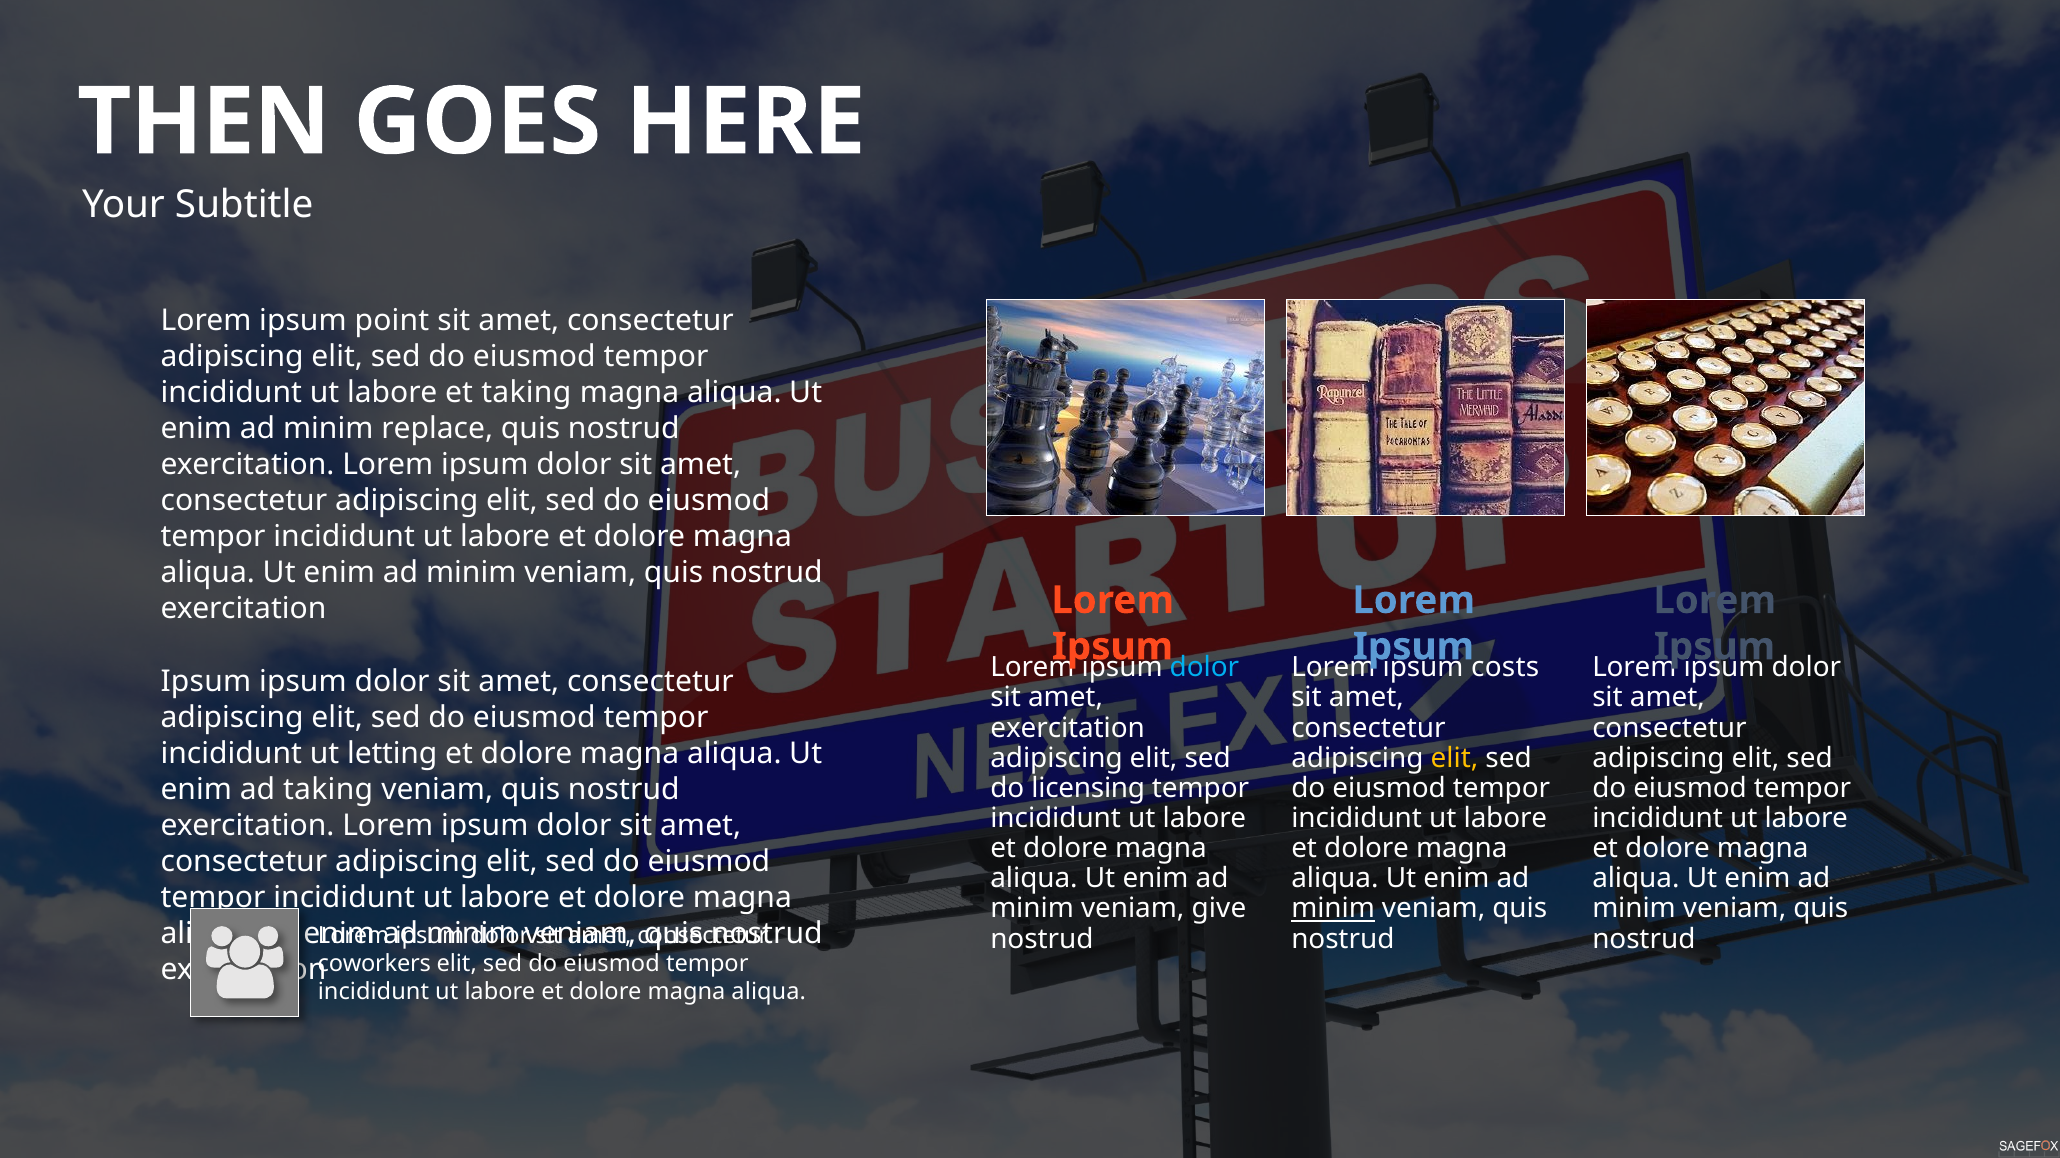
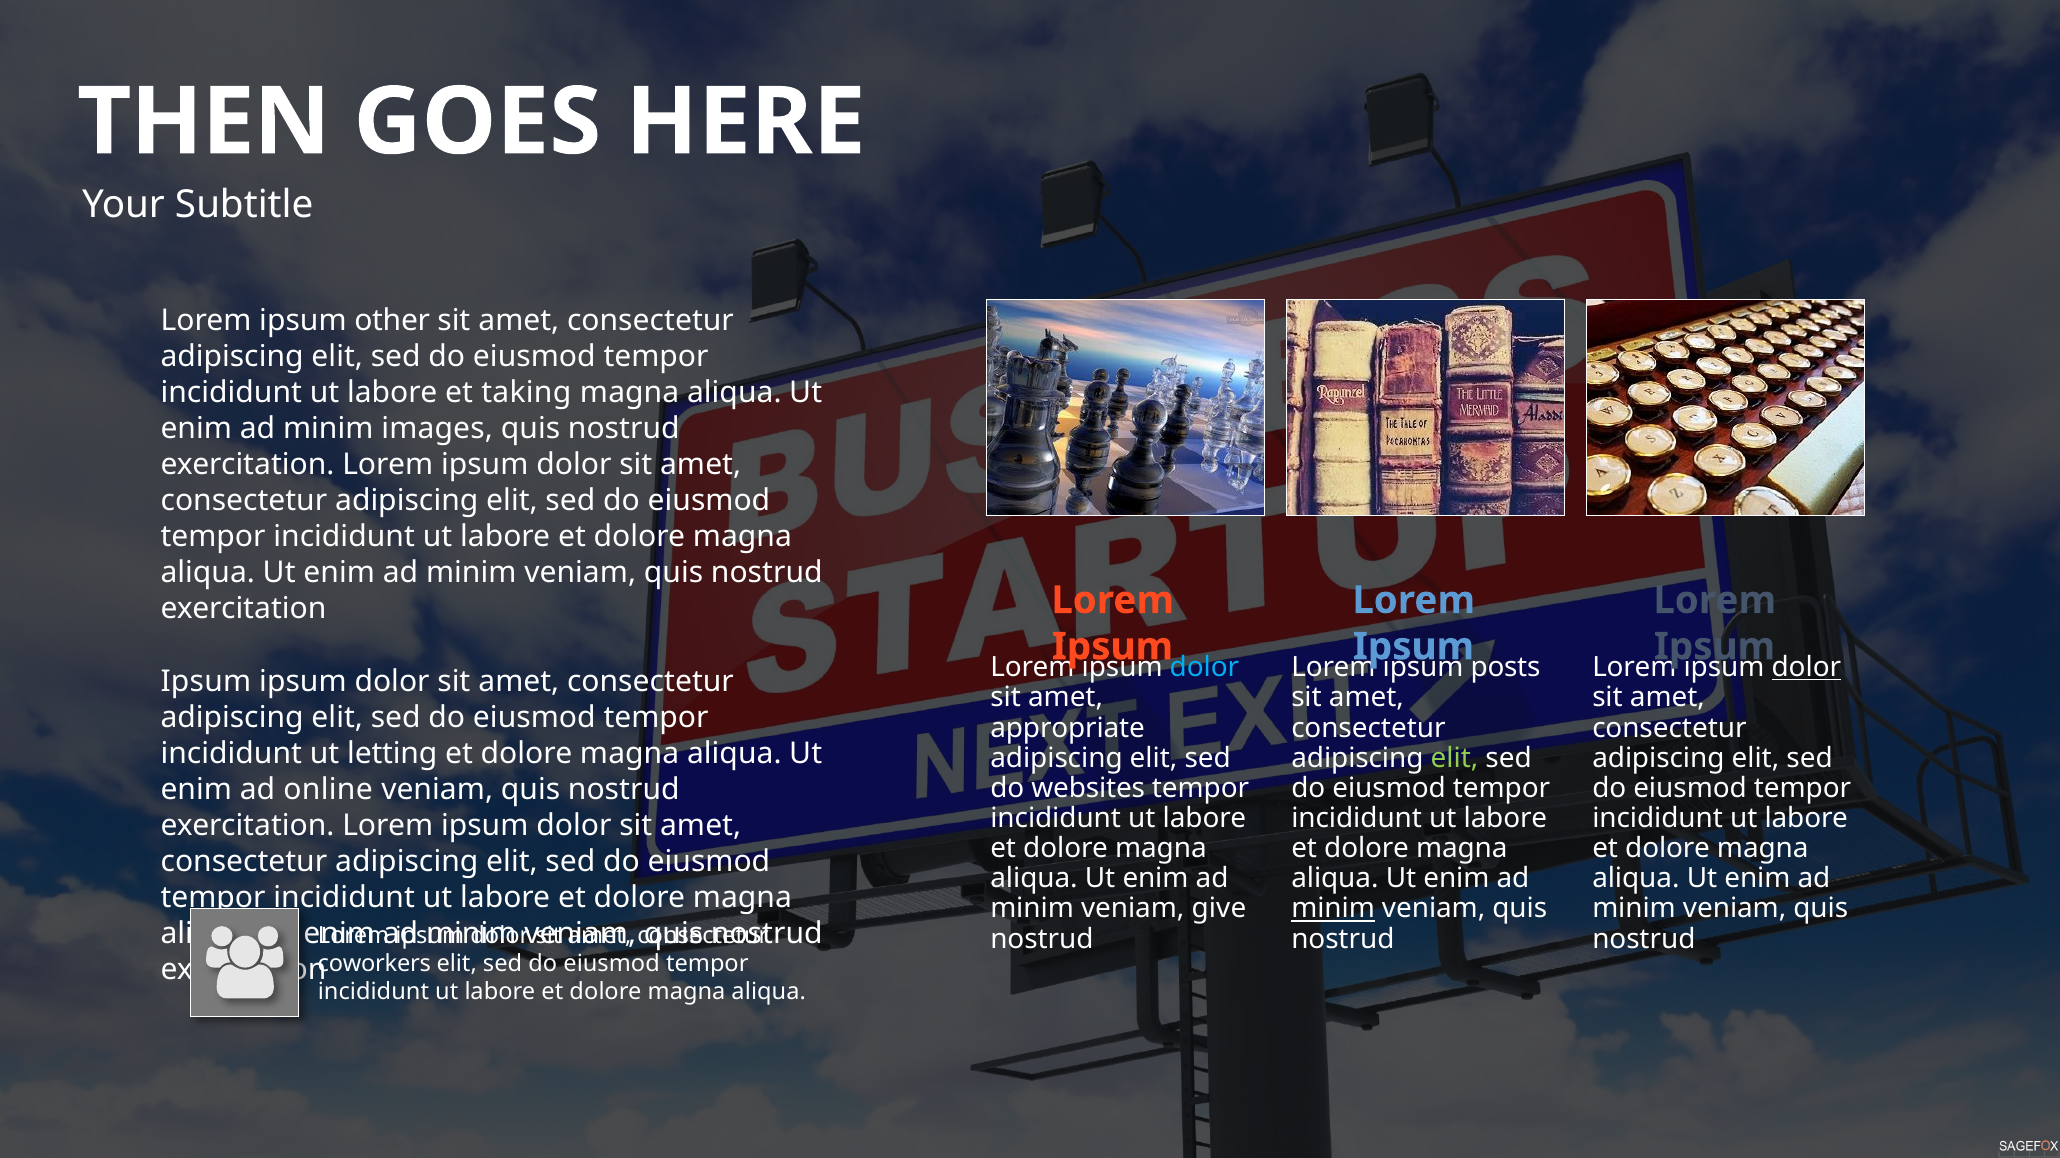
point: point -> other (392, 321)
replace: replace -> images (437, 429)
costs: costs -> posts (1506, 668)
dolor underline: none -> present (1806, 668)
exercitation: exercitation -> appropriate (1068, 728)
elit colour: yellow -> light green (1454, 758)
licensing: licensing -> websites (1088, 789)
ad taking: taking -> online (328, 790)
